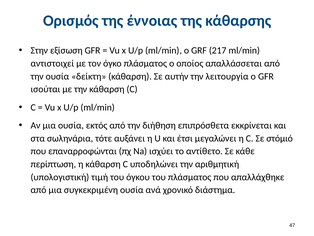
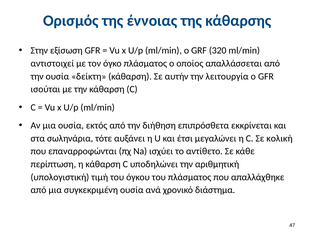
217: 217 -> 320 (218, 50)
στόμιό: στόμιό -> κολική (280, 138)
